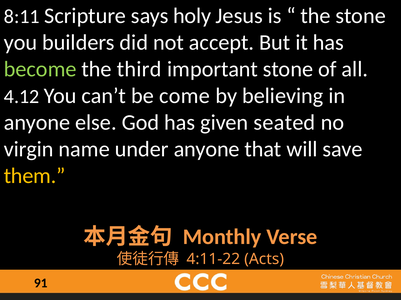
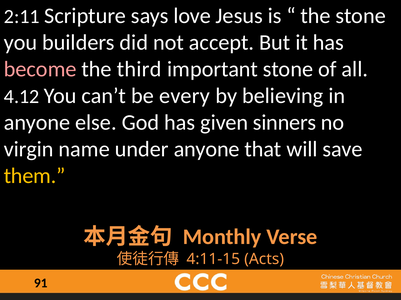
8:11: 8:11 -> 2:11 (22, 17)
holy: holy -> love (192, 16)
become colour: light green -> pink (40, 69)
come: come -> every (185, 96)
seated: seated -> sinners (285, 123)
4:11-22: 4:11-22 -> 4:11-15 (213, 260)
